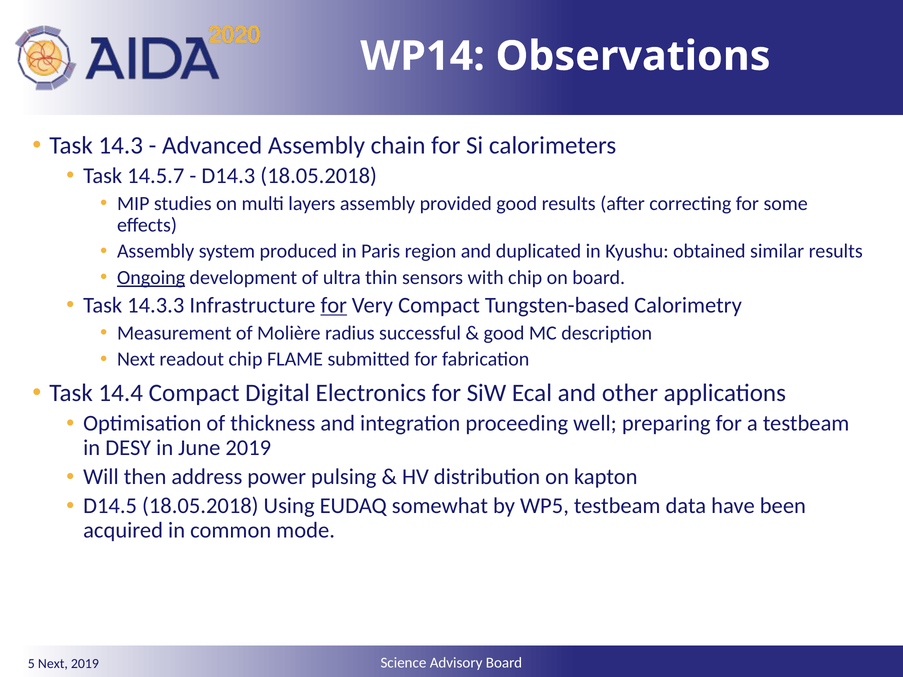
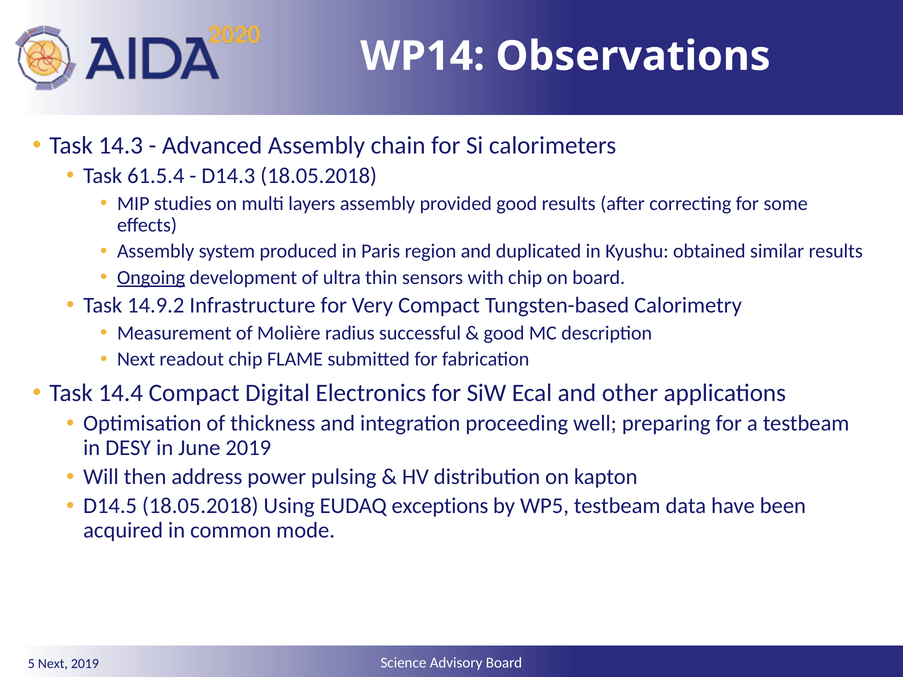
14.5.7: 14.5.7 -> 61.5.4 (156, 176)
14.3.3: 14.3.3 -> 14.9.2 (156, 305)
for underline: present -> none (334, 305)
somewhat: somewhat -> exceptions (440, 506)
